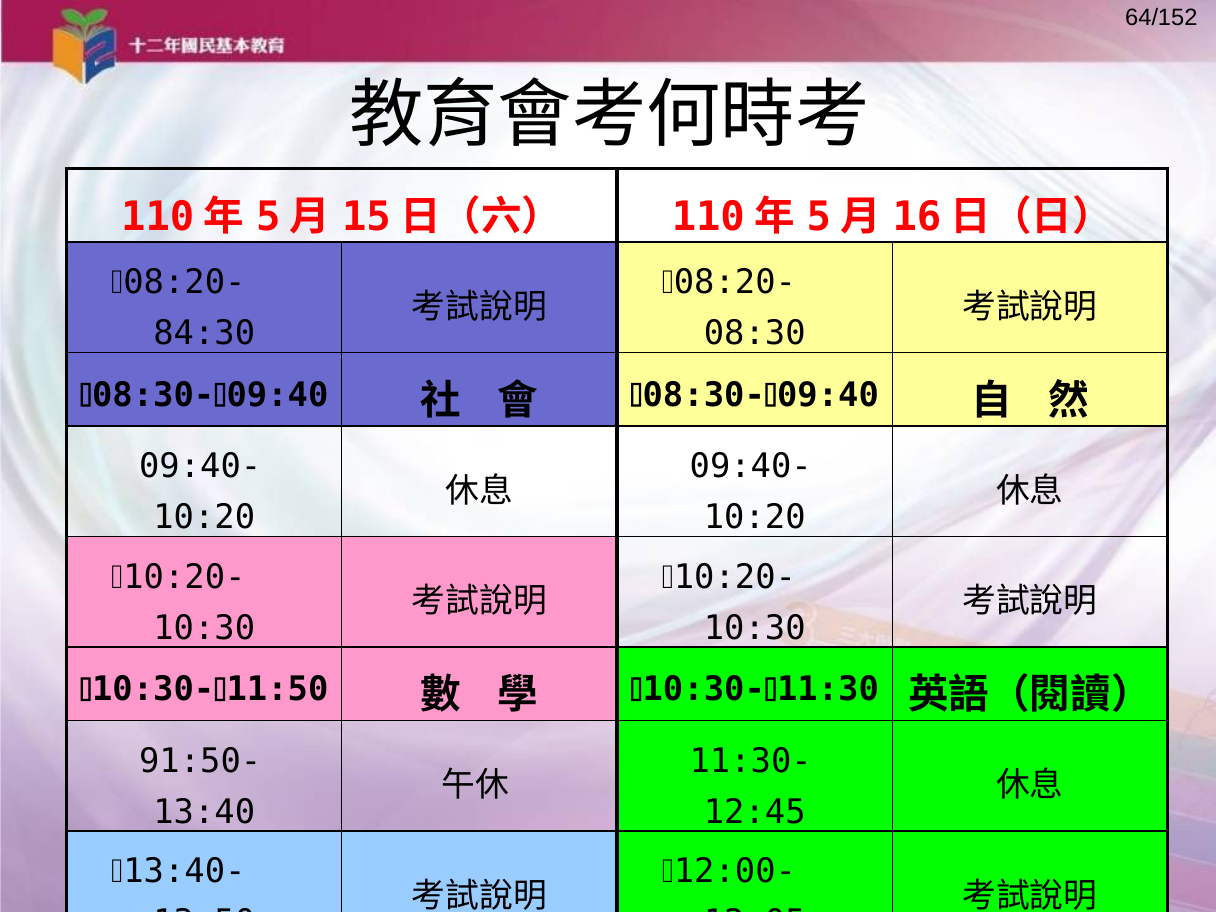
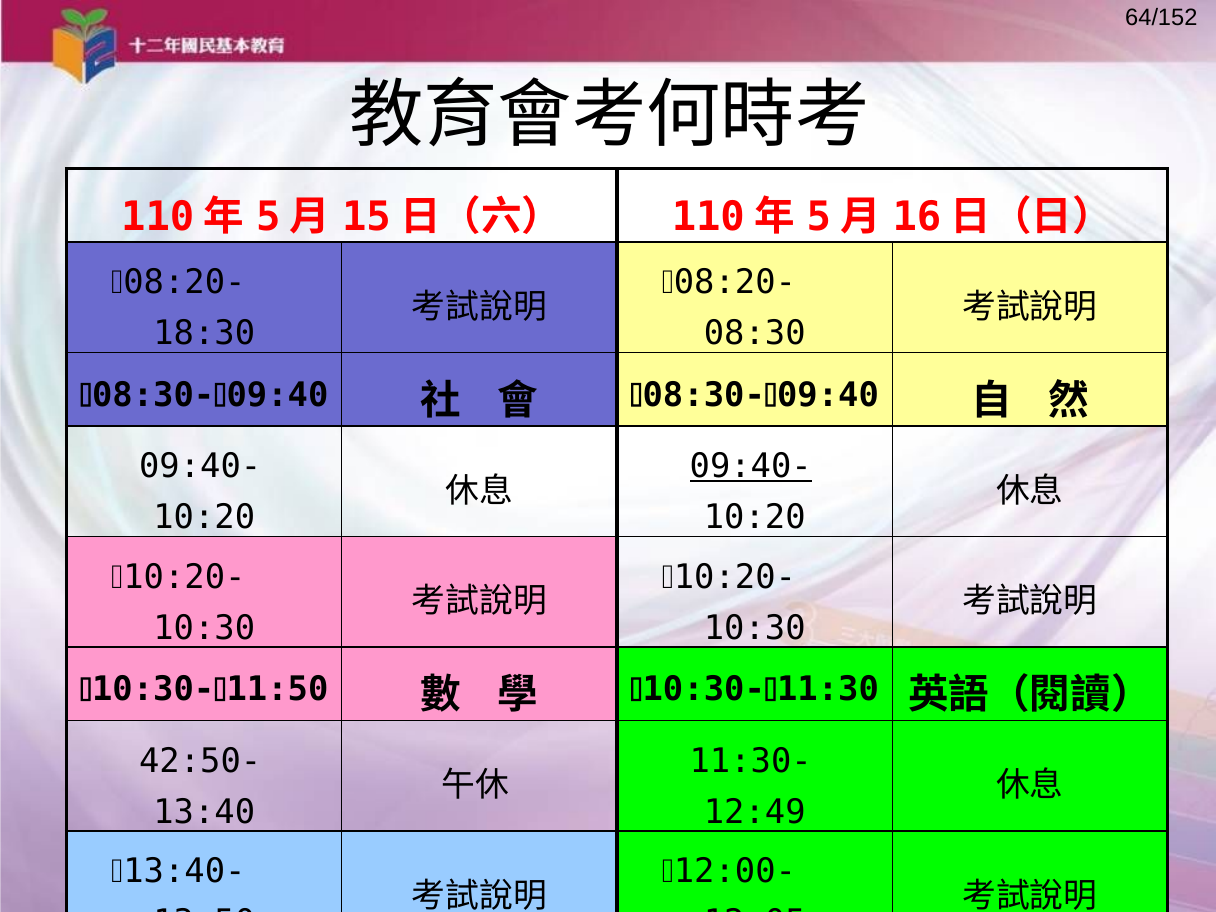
84:30: 84:30 -> 18:30 (204, 334)
09:40- underline: none -> present (751, 467)
91:50-: 91:50- -> 42:50- (200, 761)
12:45: 12:45 -> 12:49 (755, 812)
